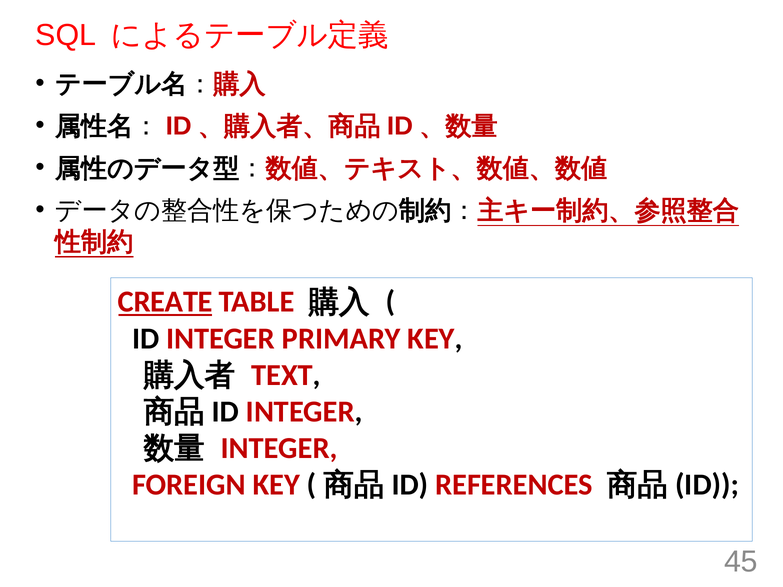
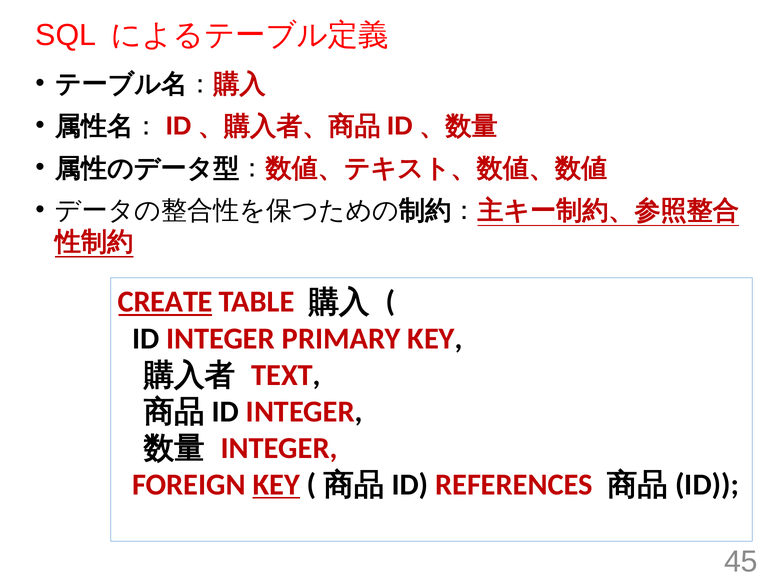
KEY underline: none -> present (276, 485)
